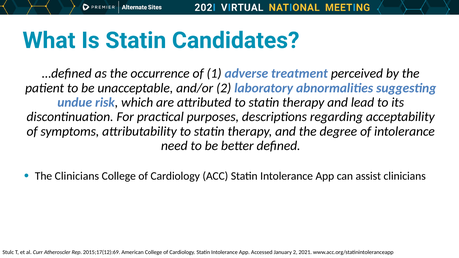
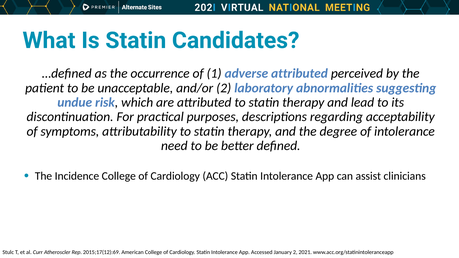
adverse treatment: treatment -> attributed (300, 74)
The Clinicians: Clinicians -> Incidence (77, 176)
